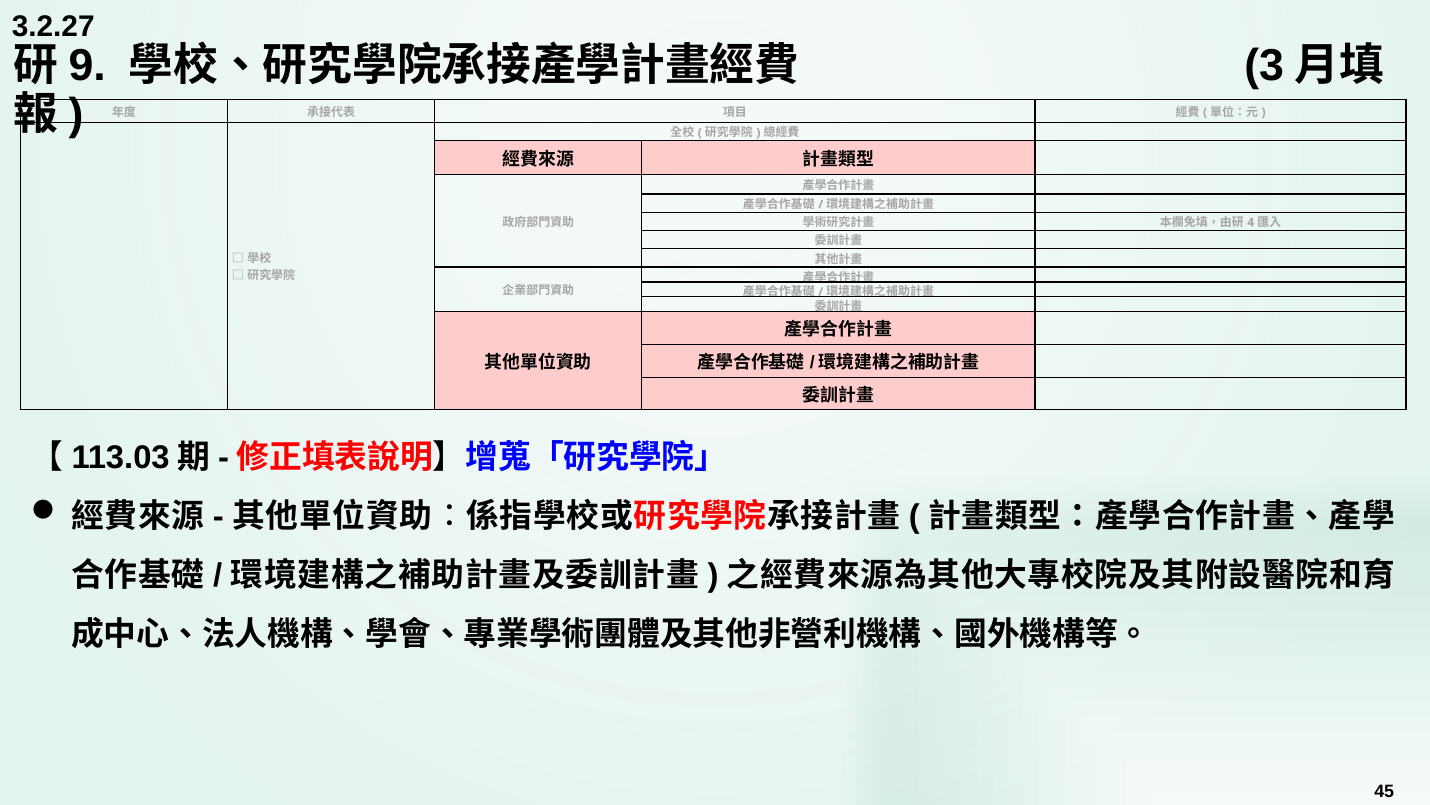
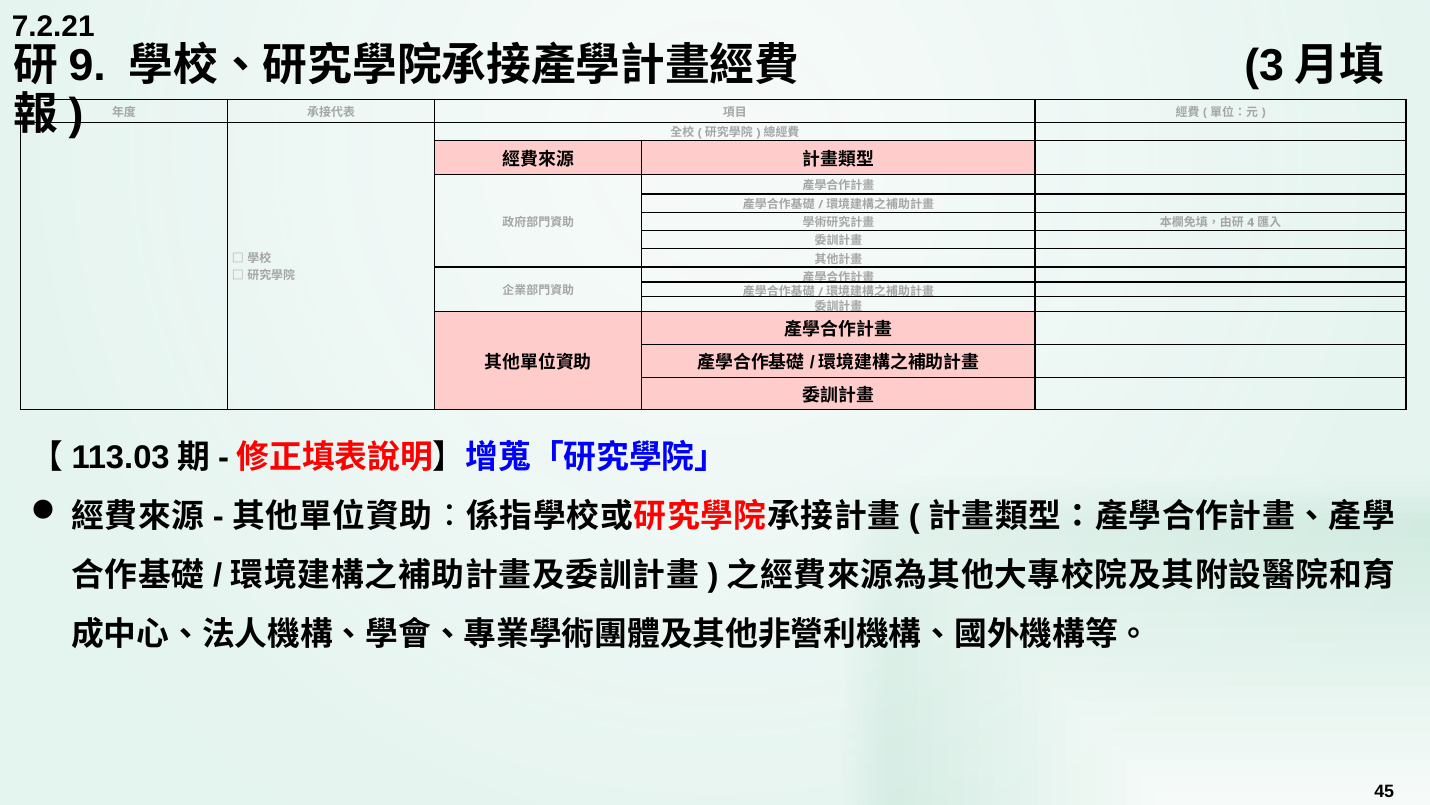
3.2.27: 3.2.27 -> 7.2.21 (53, 27)
